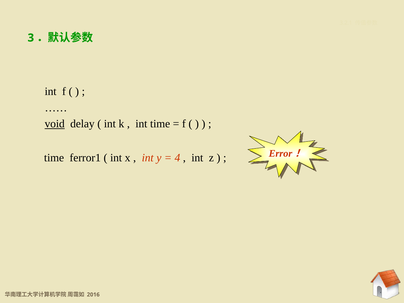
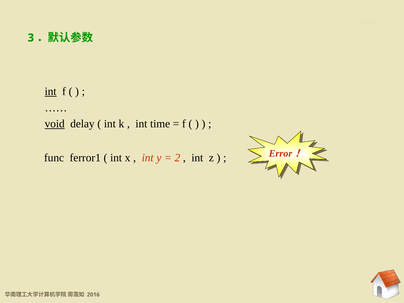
int underline: none -> present (51, 92)
time: time -> func (54, 158)
4: 4 -> 2 (177, 158)
